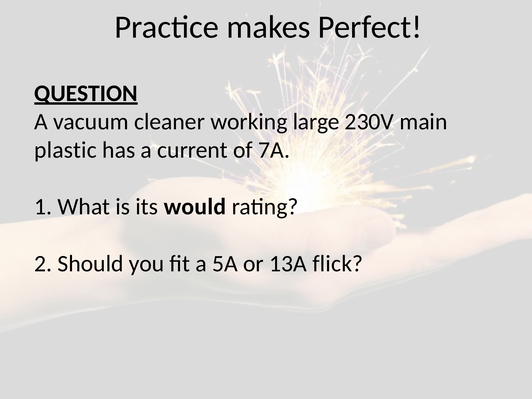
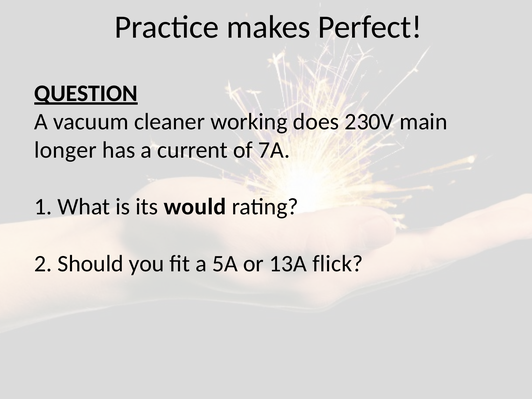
large: large -> does (316, 122)
plastic: plastic -> longer (66, 150)
